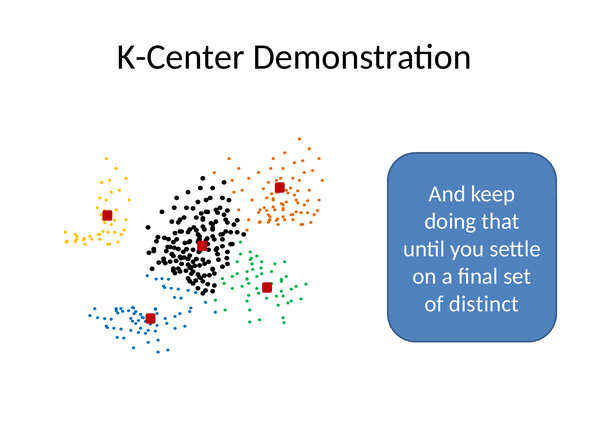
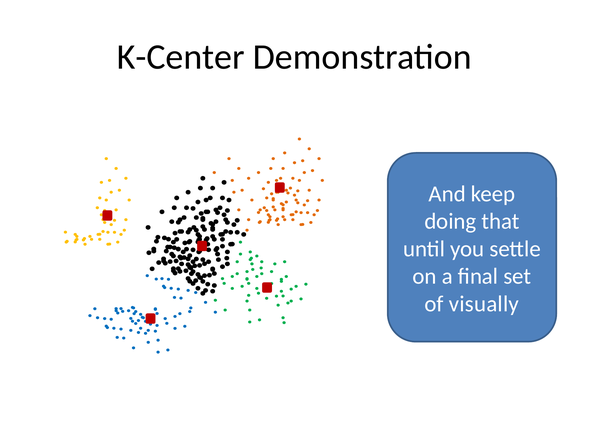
distinct: distinct -> visually (484, 304)
